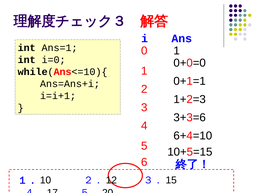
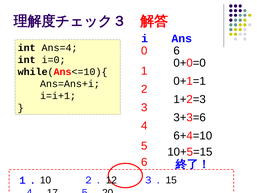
Ans=1: Ans=1 -> Ans=4 (60, 48)
0 1: 1 -> 6 (177, 51)
